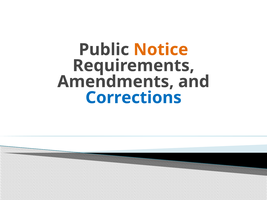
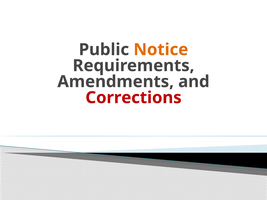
Corrections colour: blue -> red (134, 98)
